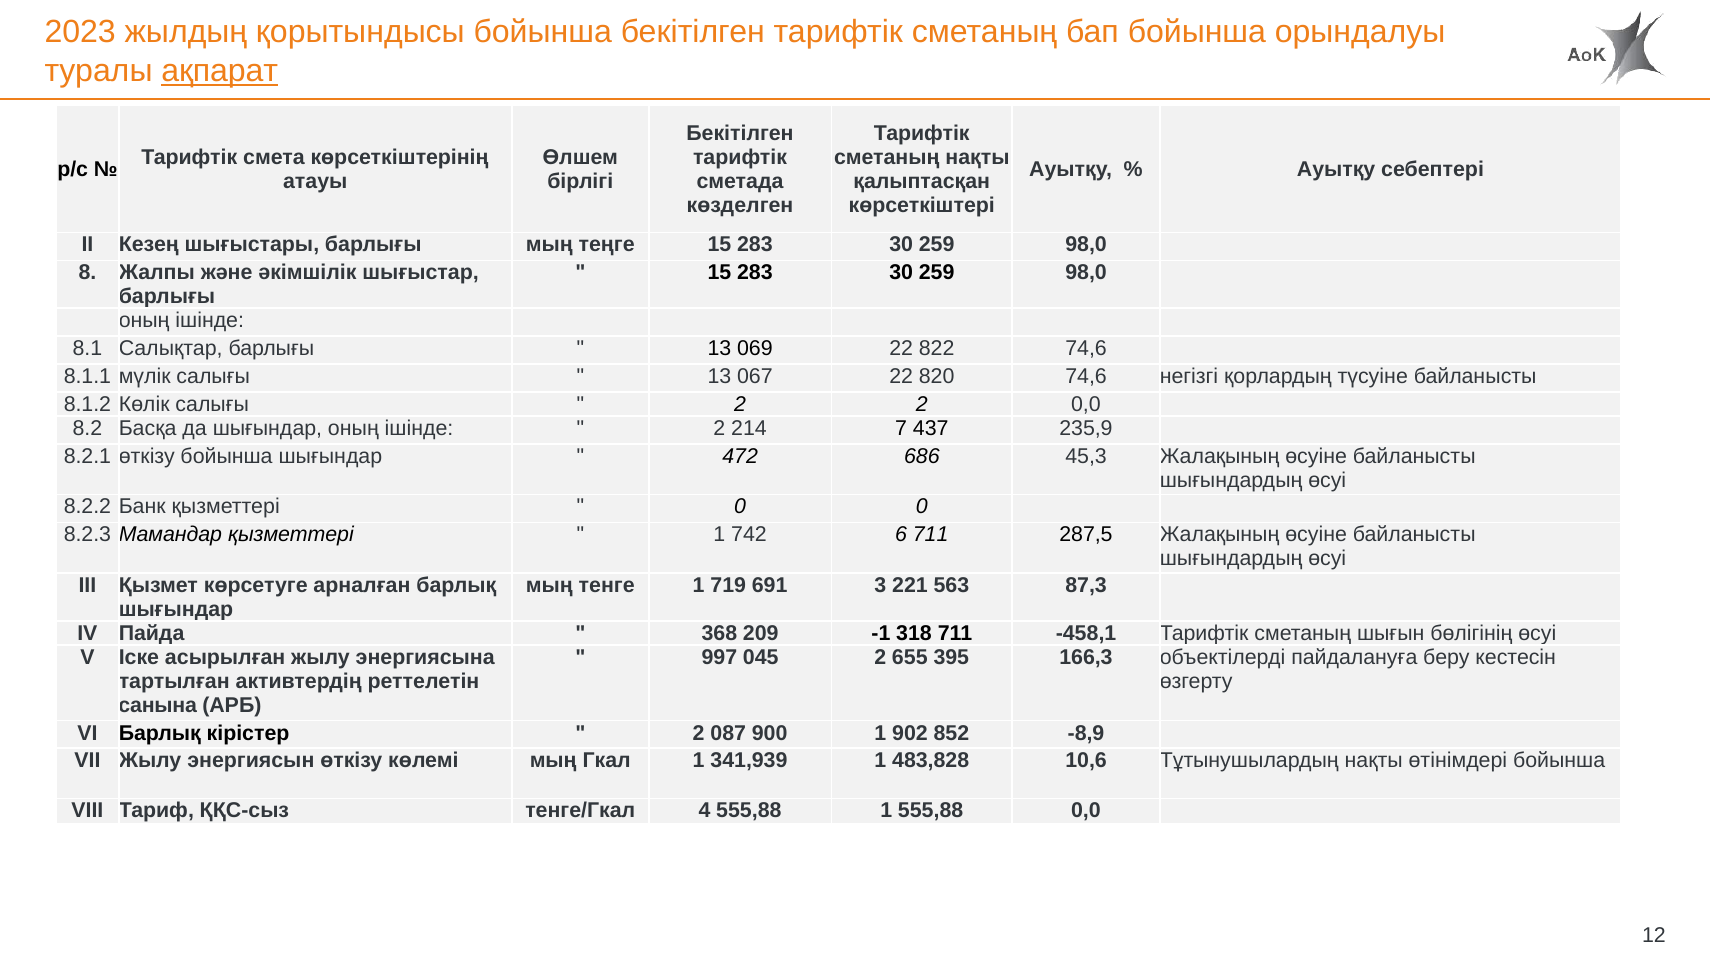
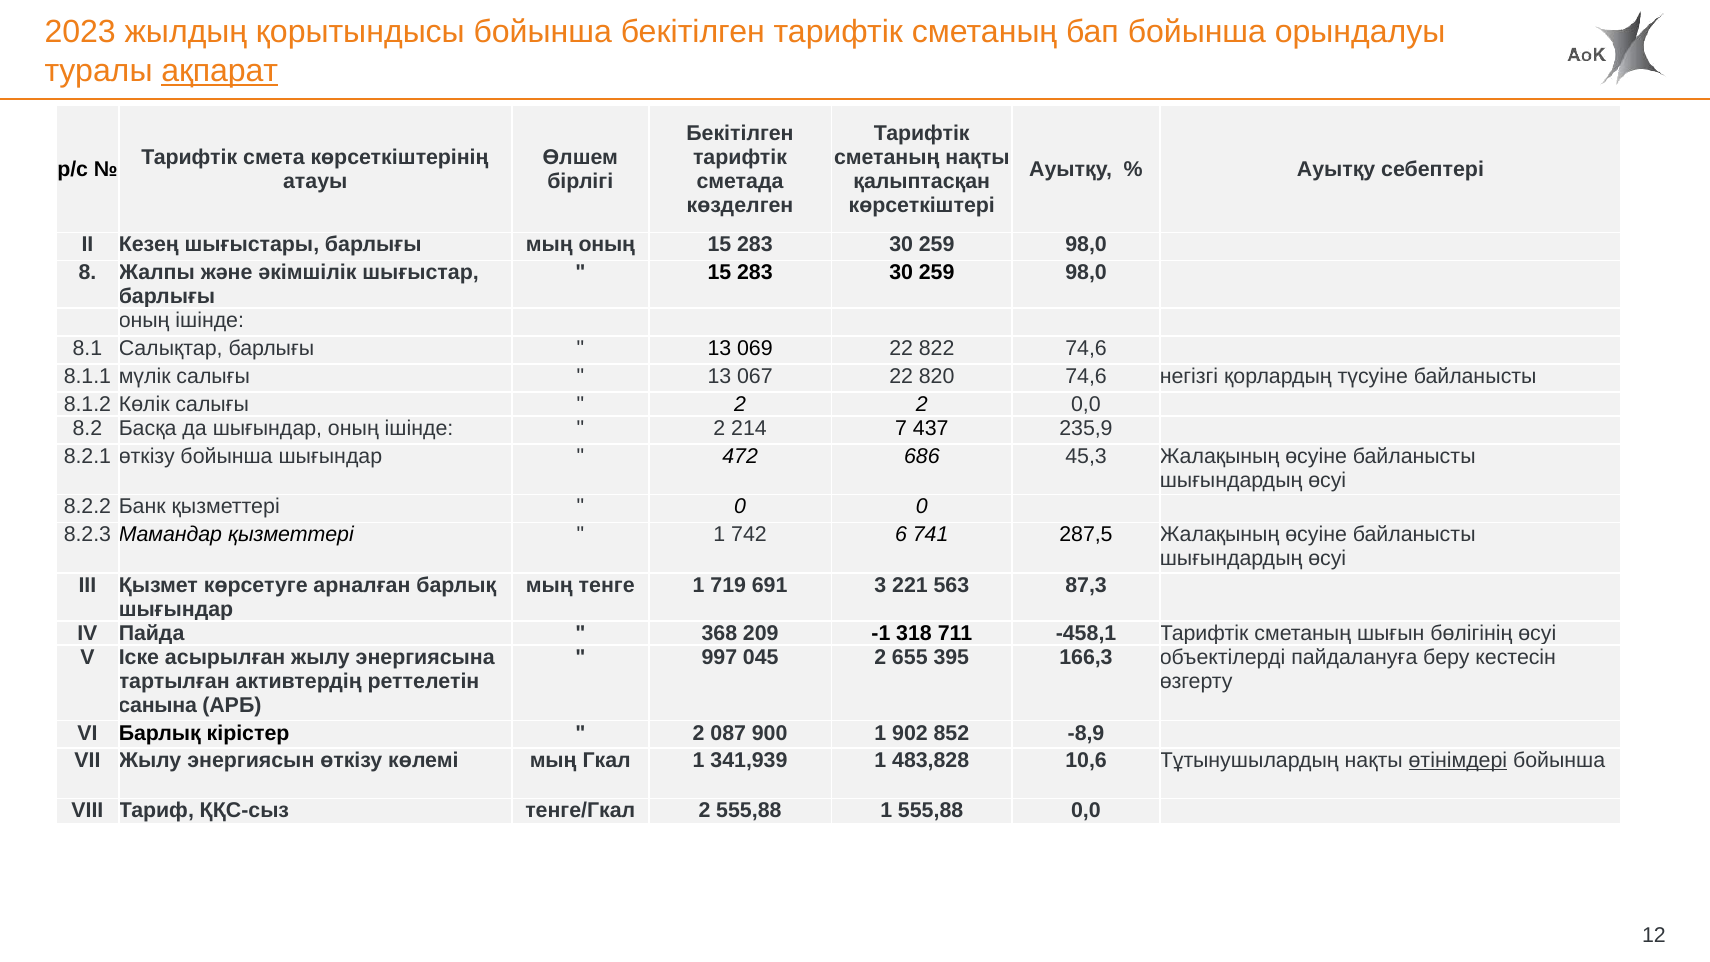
мың теңге: теңге -> оның (607, 245)
6 711: 711 -> 741 (931, 535)
өтінімдері underline: none -> present (1458, 760)
тенге/Гкал 4: 4 -> 2 (704, 811)
